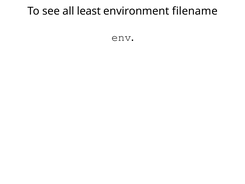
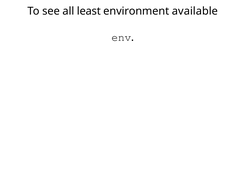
filename: filename -> available (195, 11)
